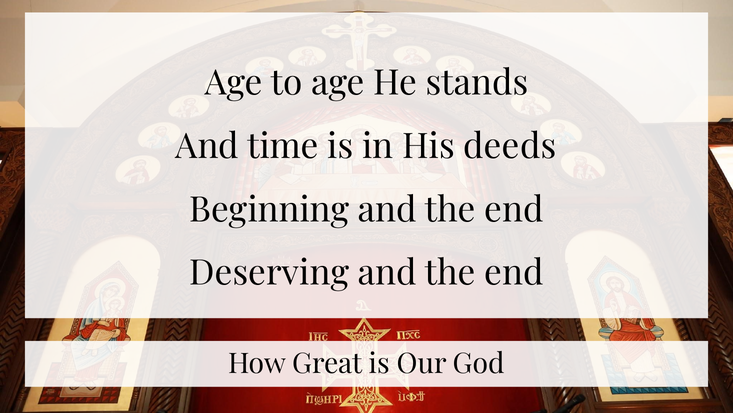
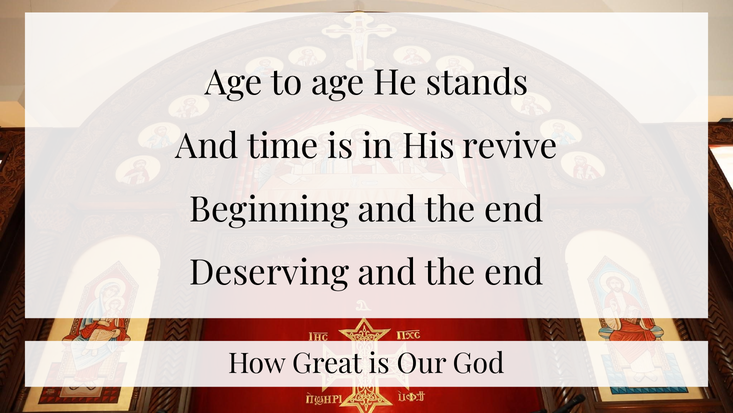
deeds: deeds -> revive (510, 146)
